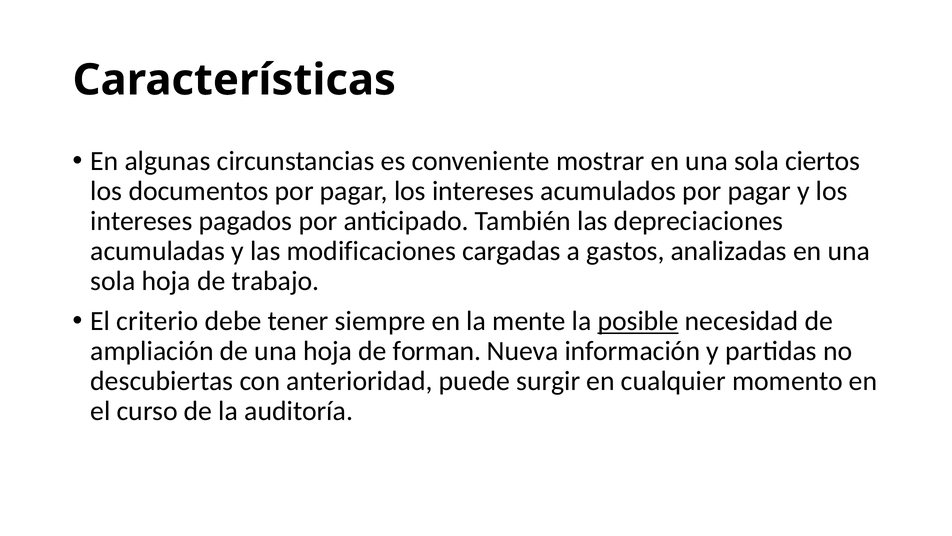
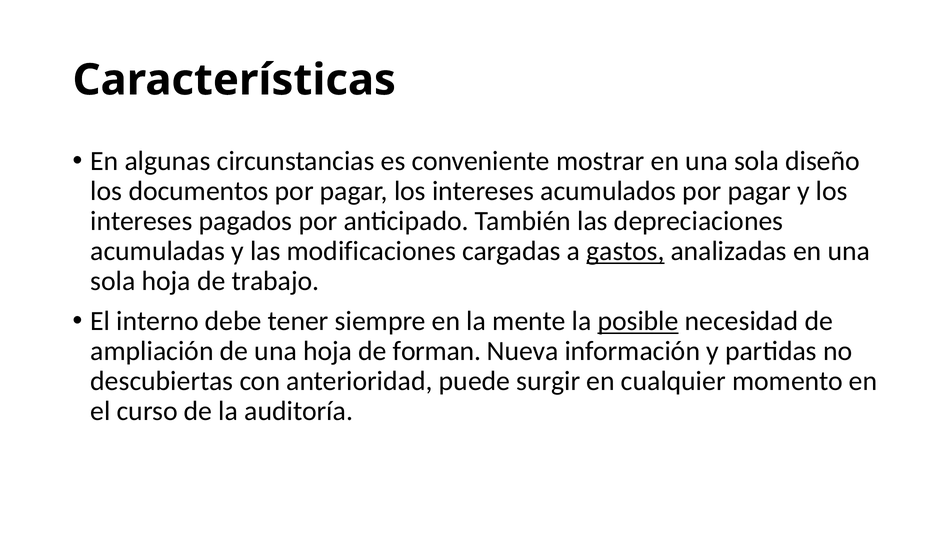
ciertos: ciertos -> diseño (823, 161)
gastos underline: none -> present (625, 251)
criterio: criterio -> interno (158, 321)
